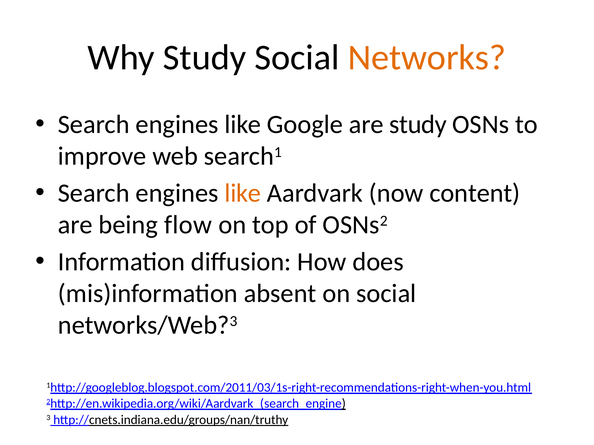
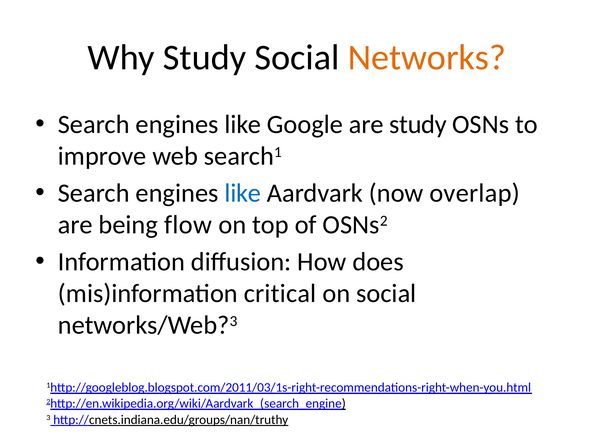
like colour: orange -> blue (243, 193)
content: content -> overlap (475, 193)
absent: absent -> critical (280, 294)
